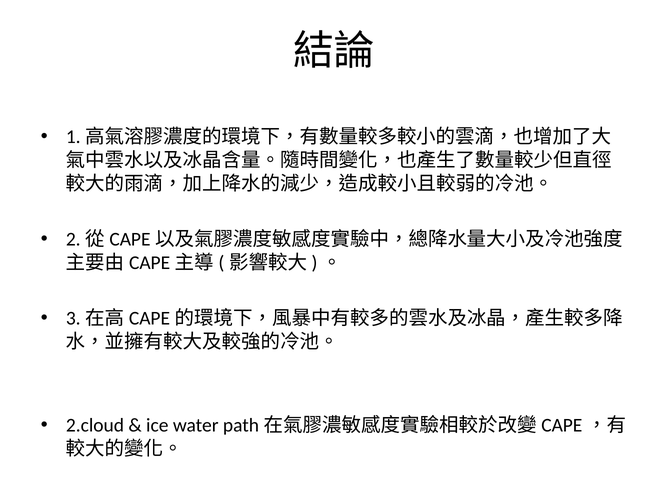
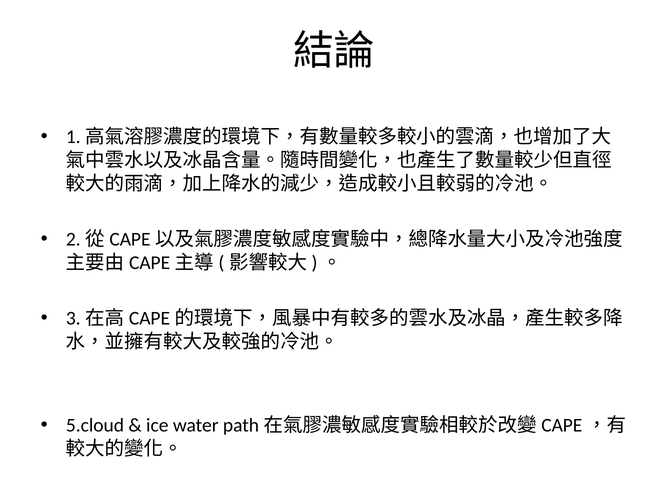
2.cloud: 2.cloud -> 5.cloud (95, 425)
